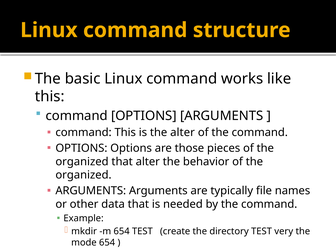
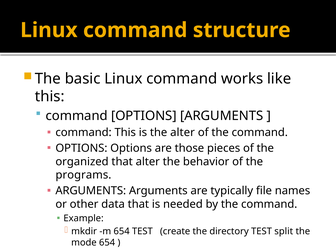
organized: organized -> programs (83, 175)
very: very -> split (284, 231)
